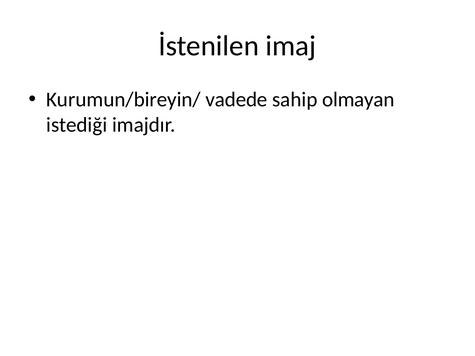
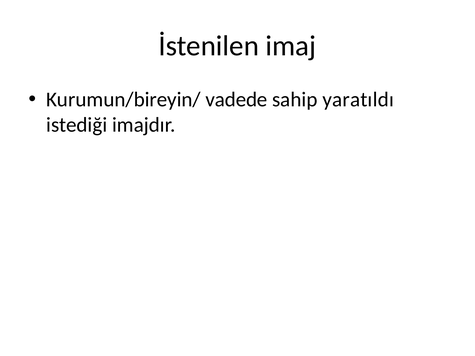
olmayan: olmayan -> yaratıldı (358, 100)
